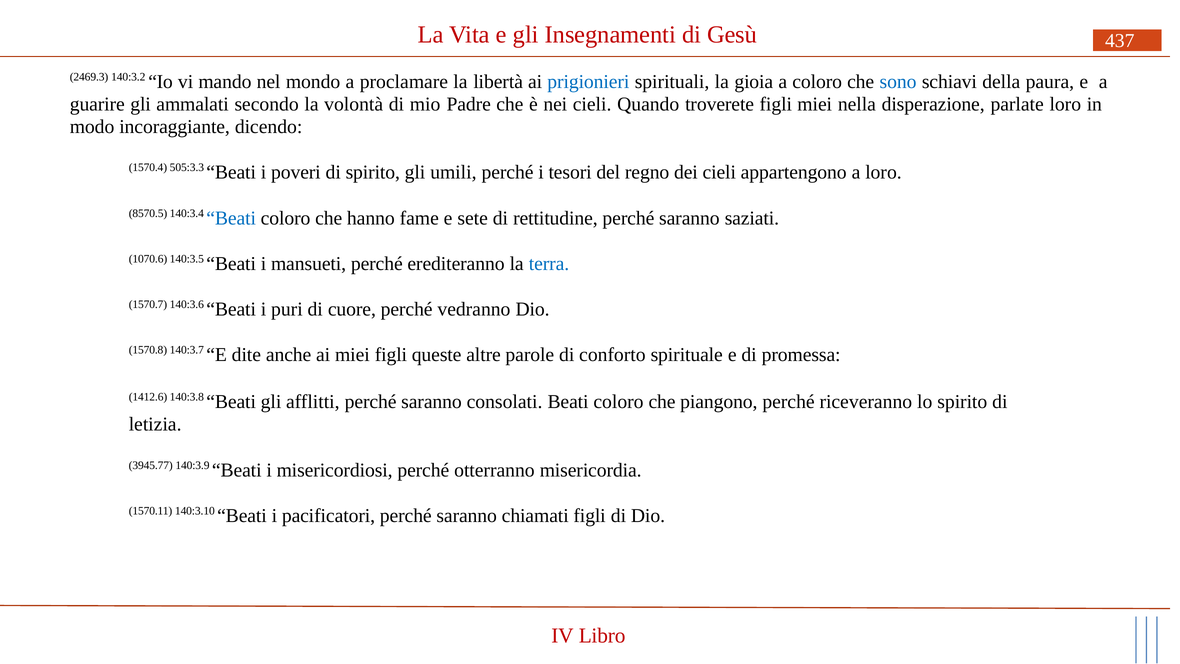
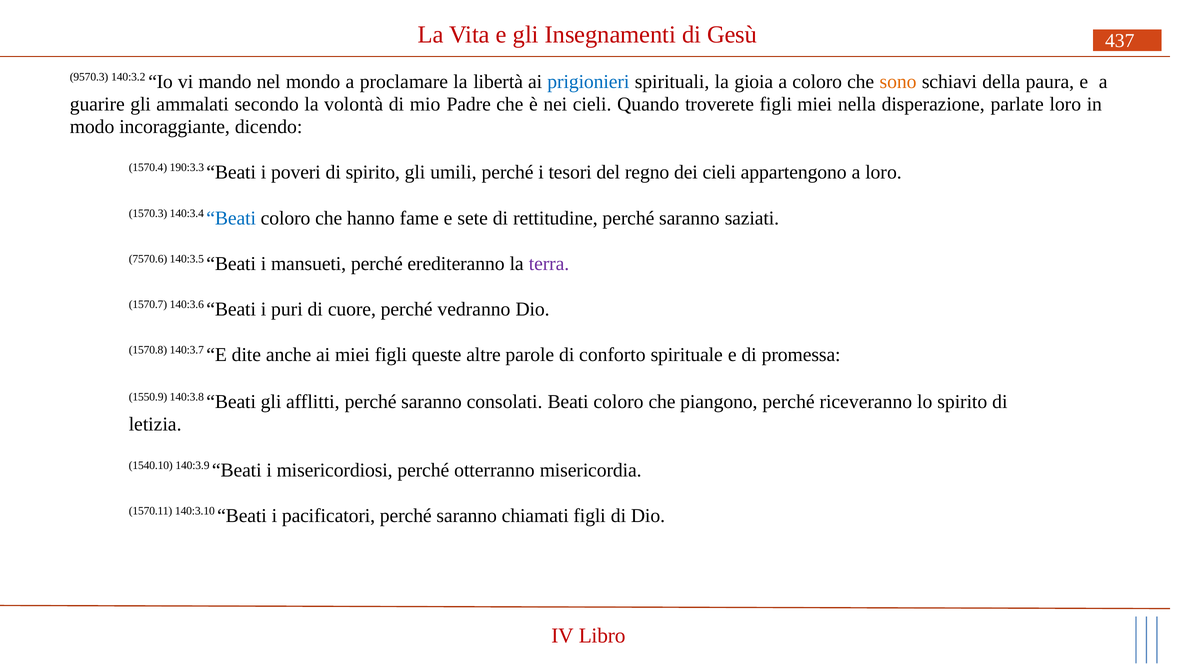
2469.3: 2469.3 -> 9570.3 (89, 77)
sono colour: blue -> orange (898, 82)
505:3.3: 505:3.3 -> 190:3.3 (187, 168)
8570.5: 8570.5 -> 1570.3 (148, 214)
1070.6: 1070.6 -> 7570.6 (148, 259)
terra colour: blue -> purple (549, 264)
1412.6: 1412.6 -> 1550.9 (148, 397)
3945.77: 3945.77 -> 1540.10 (151, 466)
